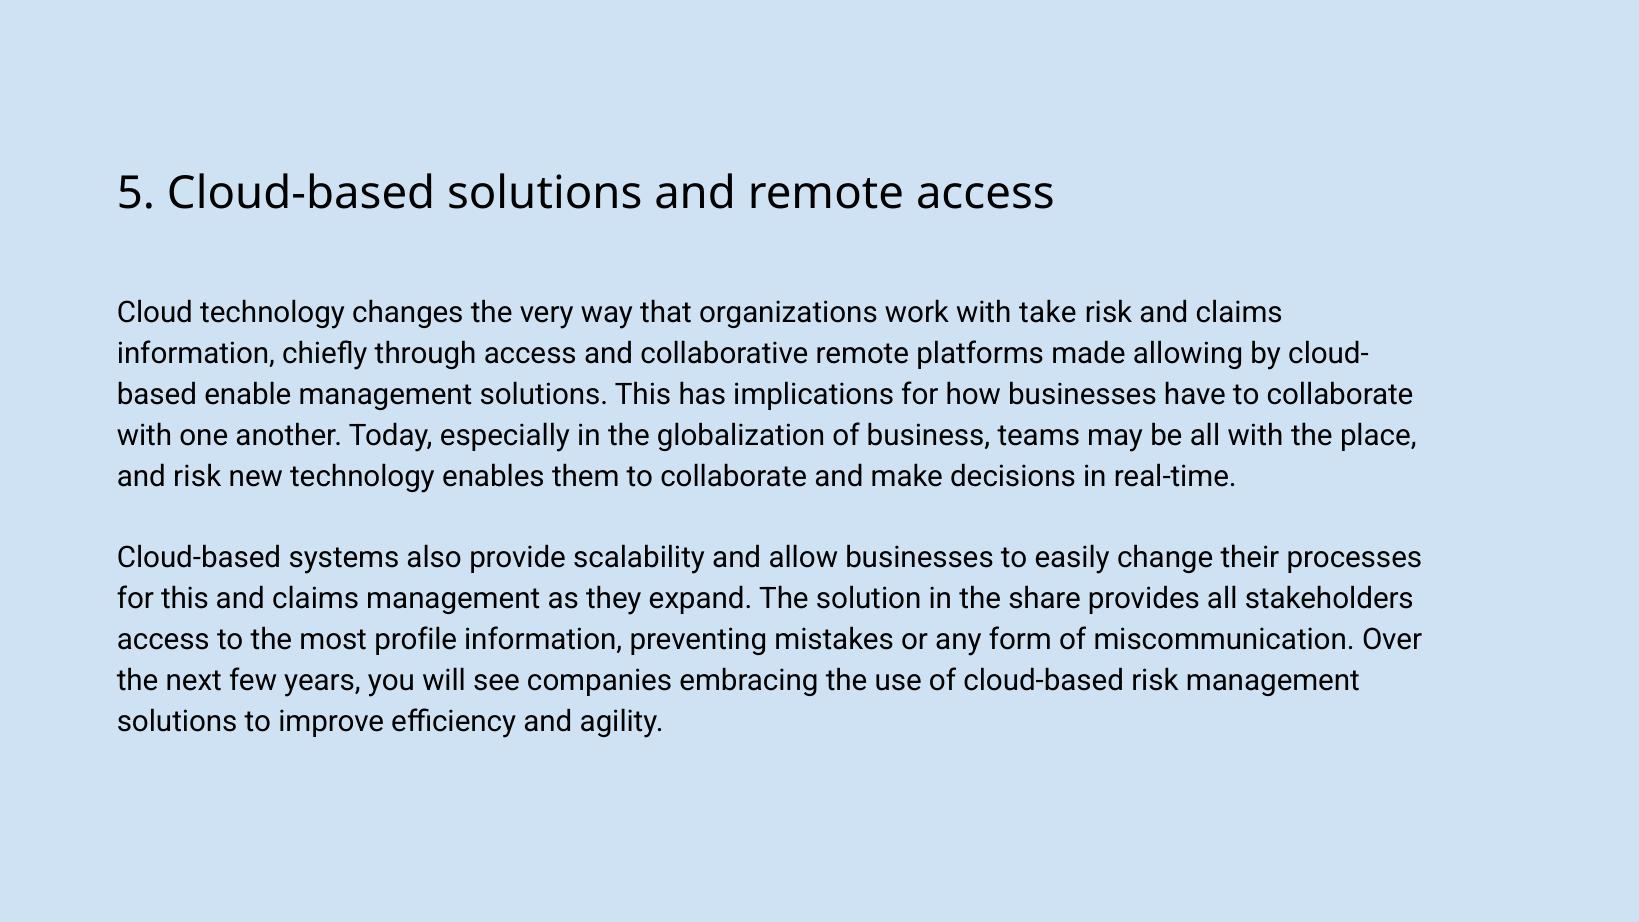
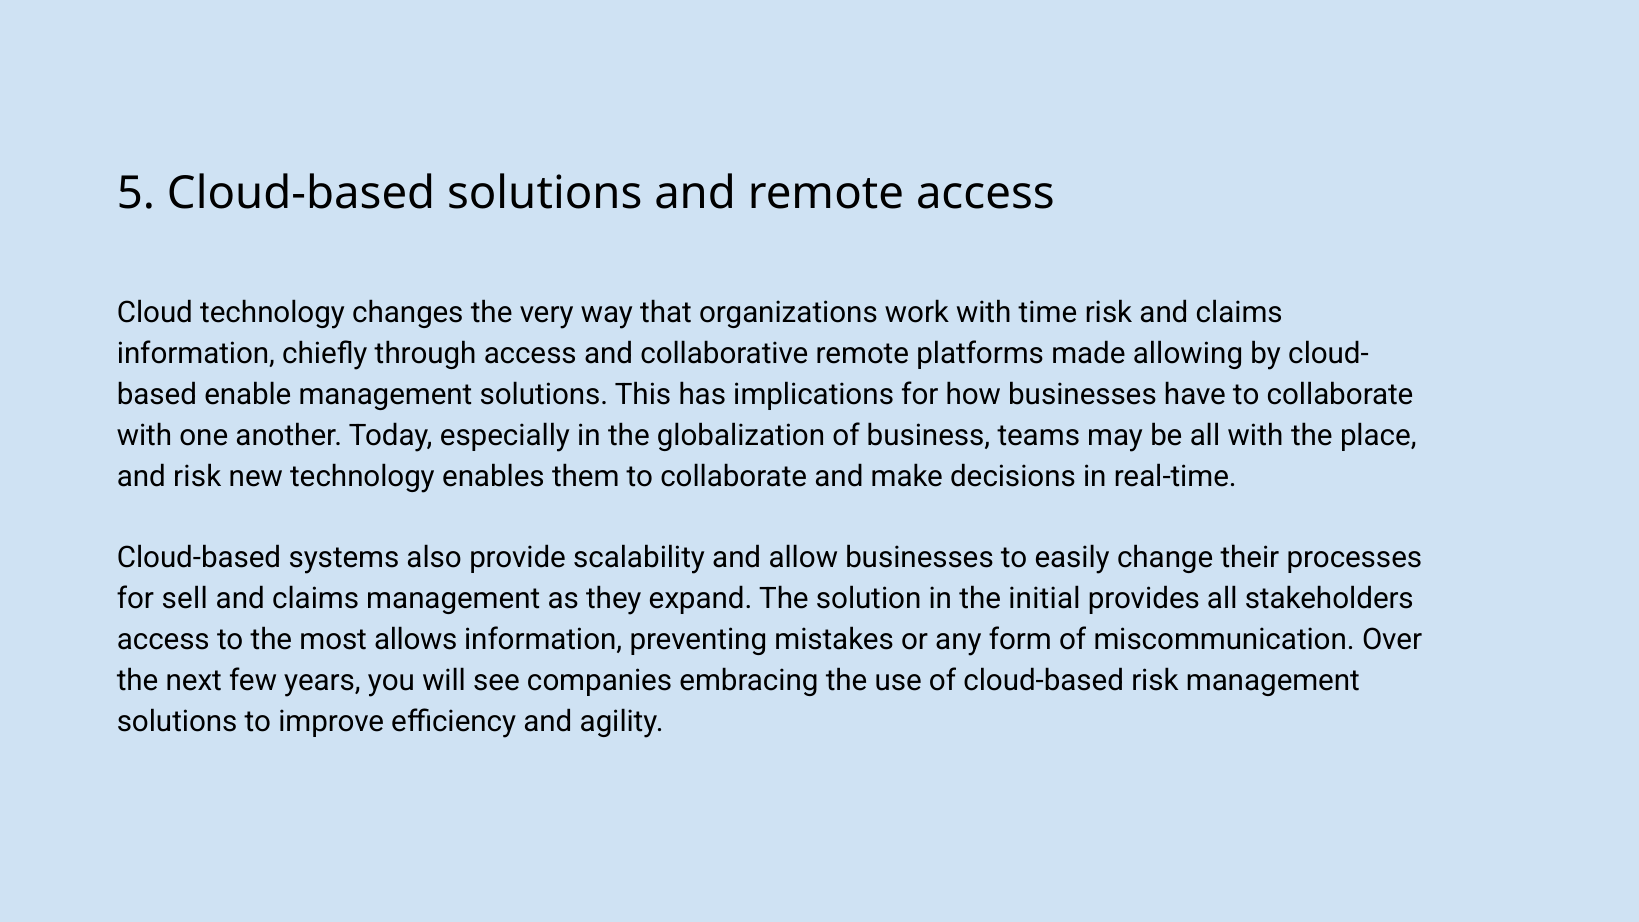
take: take -> time (1048, 313)
for this: this -> sell (185, 599)
share: share -> initial (1044, 599)
profile: profile -> allows (416, 640)
